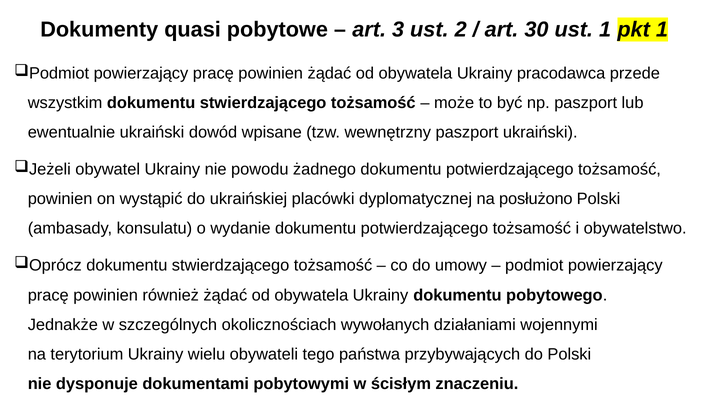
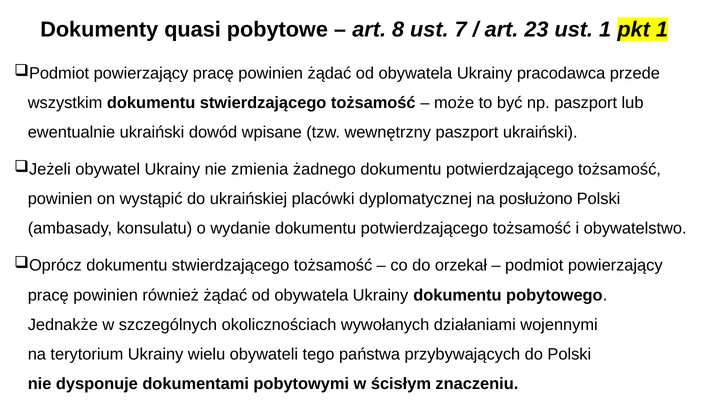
3: 3 -> 8 (398, 30)
2: 2 -> 7 (461, 30)
30: 30 -> 23 (536, 30)
powodu: powodu -> zmienia (260, 170)
umowy: umowy -> orzekał (461, 266)
